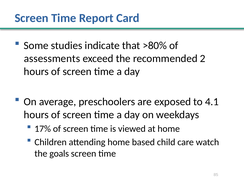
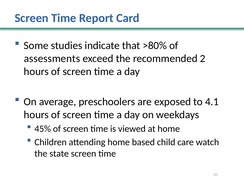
17%: 17% -> 45% (43, 129)
goals: goals -> state (59, 154)
